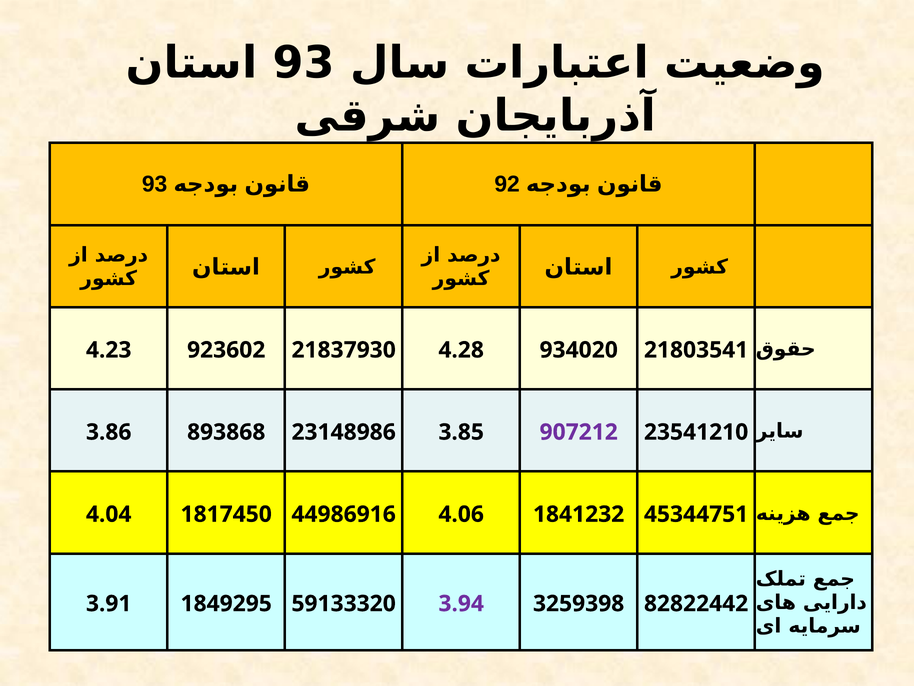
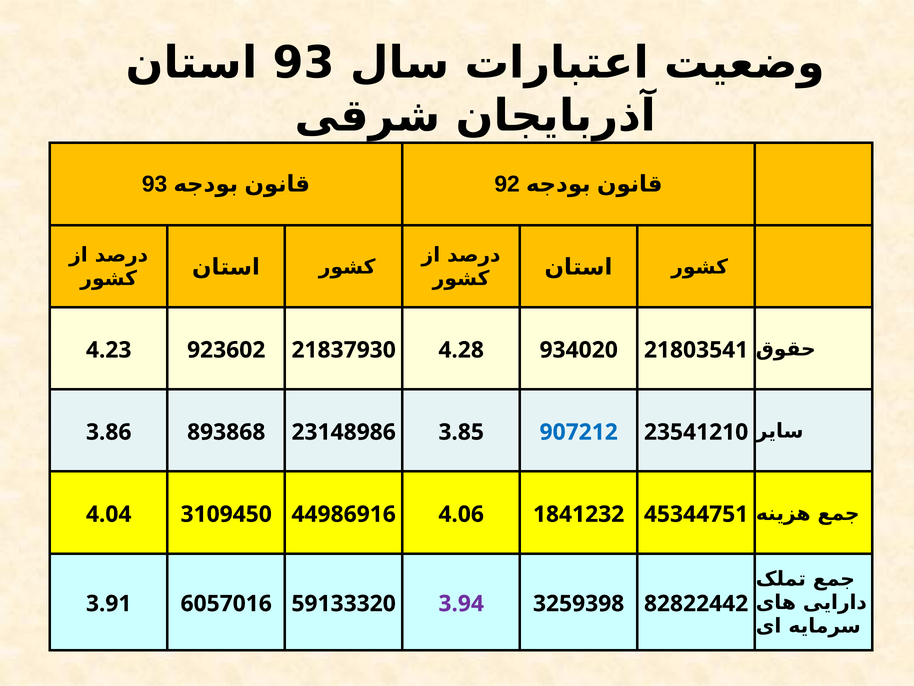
907212 colour: purple -> blue (579, 432)
1817450: 1817450 -> 3109450 (226, 514)
1849295: 1849295 -> 6057016 (226, 603)
